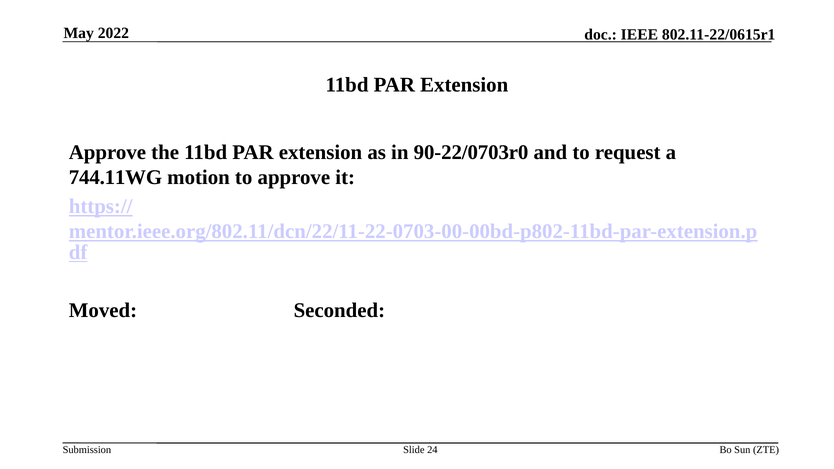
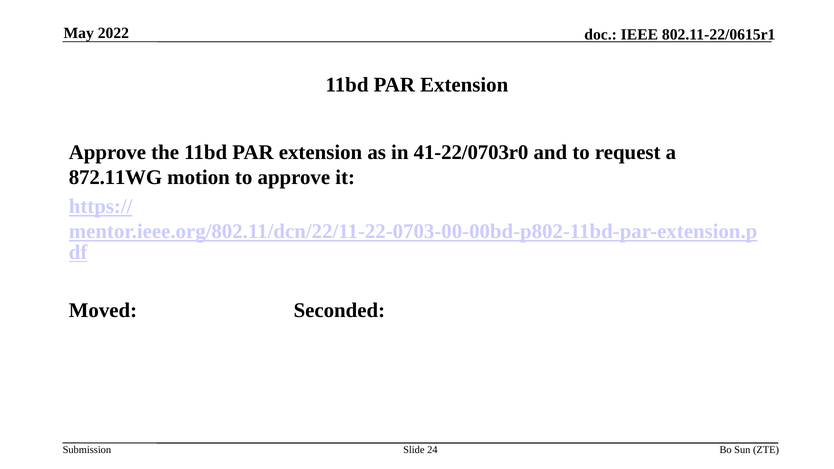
90-22/0703r0: 90-22/0703r0 -> 41-22/0703r0 (471, 153)
744.11WG: 744.11WG -> 872.11WG (115, 178)
